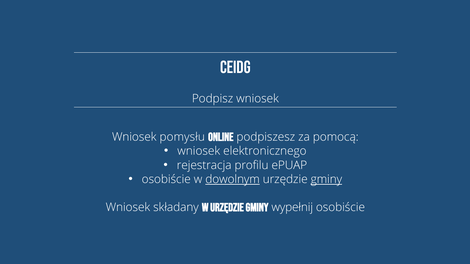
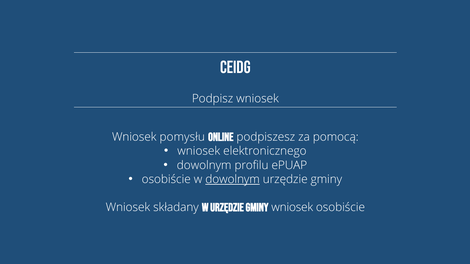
rejestracja: rejestracja -> dowolnym (204, 165)
gminy underline: present -> none (326, 180)
w urzędzie gminy wypełnij: wypełnij -> wniosek (292, 208)
